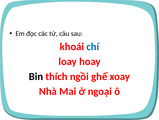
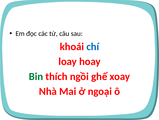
Bin colour: black -> green (36, 76)
